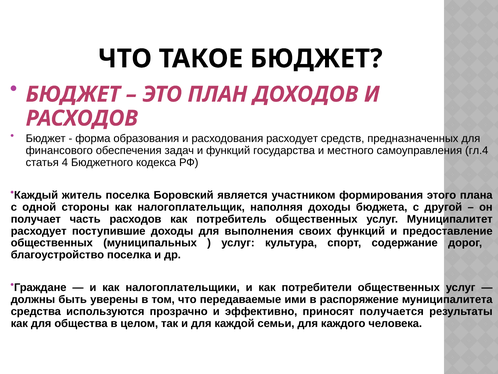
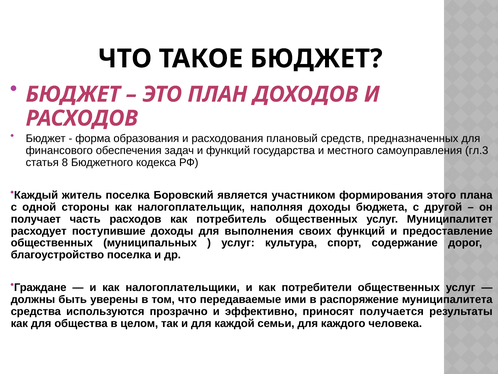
расходования расходует: расходует -> плановый (292, 138)
гл.4: гл.4 -> гл.3 (477, 150)
4: 4 -> 8 (65, 162)
